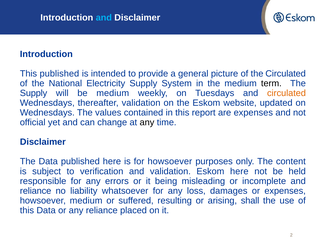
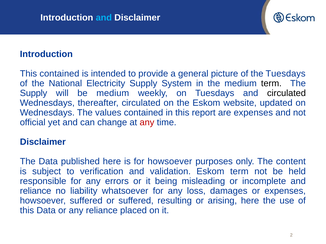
This published: published -> contained (59, 74)
the Circulated: Circulated -> Tuesdays (286, 74)
circulated colour: orange -> black (286, 93)
thereafter validation: validation -> circulated (141, 103)
any colour: black -> red (147, 123)
Eskom here: here -> term (239, 172)
howsoever medium: medium -> suffered (86, 201)
arising shall: shall -> here (250, 201)
